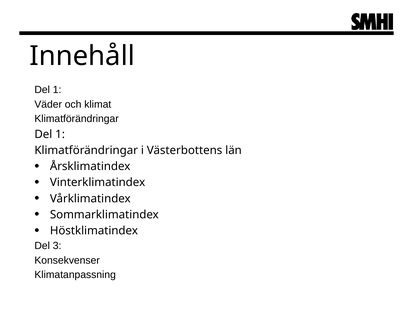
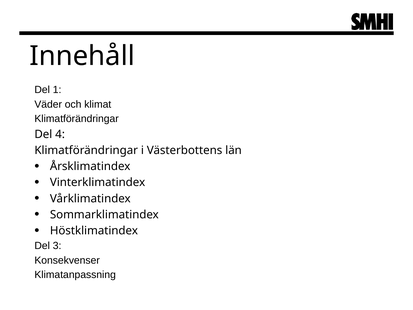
1: 1 -> 4 (60, 134)
